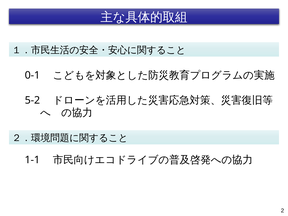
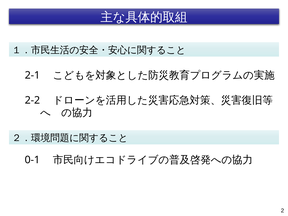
0-1: 0-1 -> 2-1 (32, 75)
5-2: 5-2 -> 2-2 (32, 100)
1-1: 1-1 -> 0-1 (32, 160)
